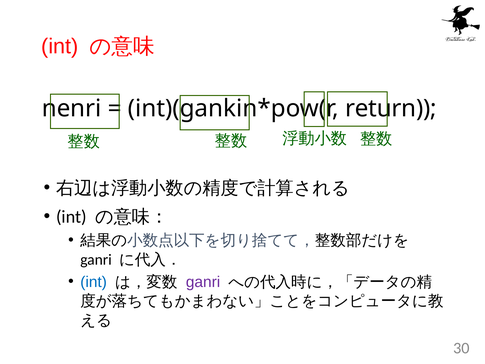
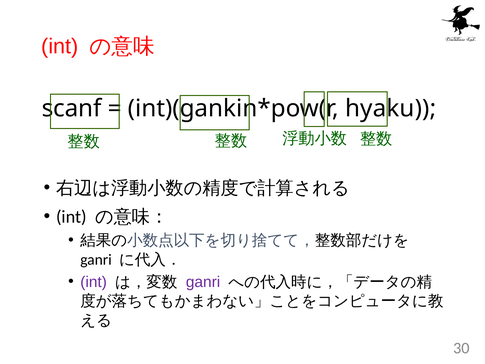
nenri: nenri -> scanf (72, 109)
return: return -> hyaku (391, 109)
int colour: blue -> purple (94, 282)
